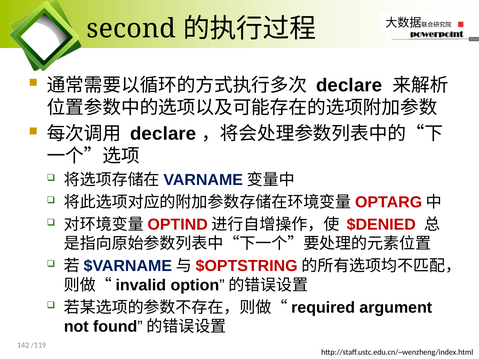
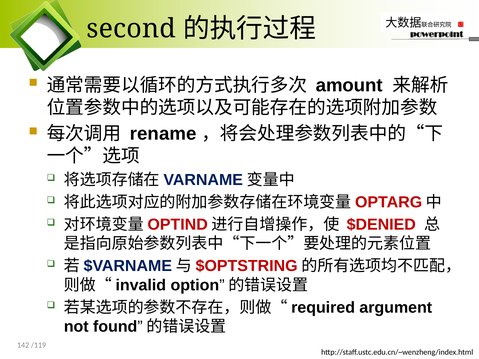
declare: declare -> amount (349, 85)
declare: declare -> rename (163, 134)
